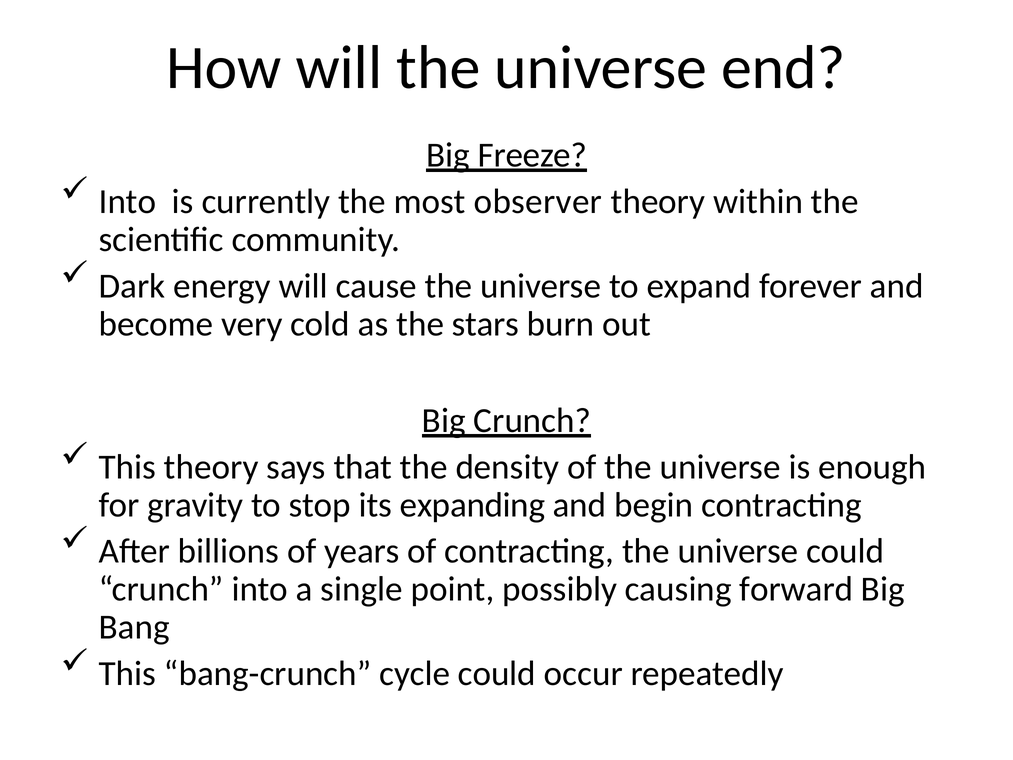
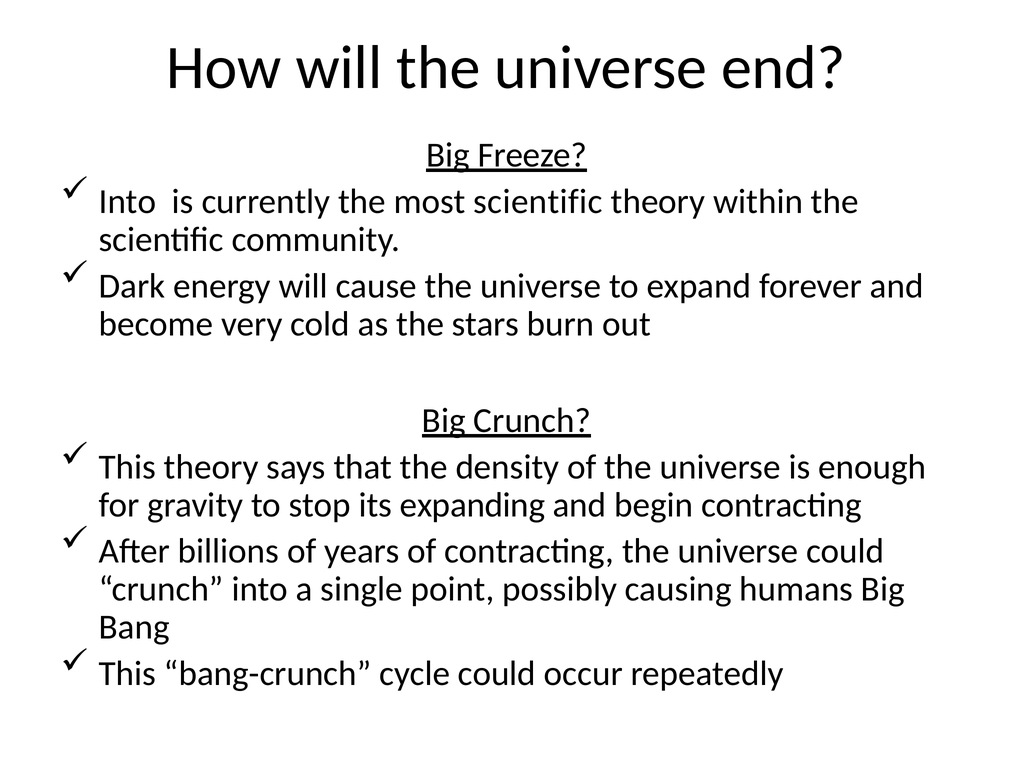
most observer: observer -> scientific (538, 202)
forward: forward -> humans (796, 589)
